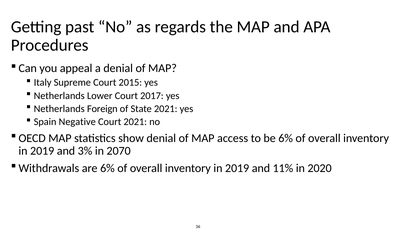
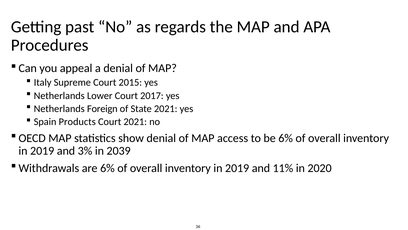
Negative: Negative -> Products (77, 122)
2070: 2070 -> 2039 (119, 151)
